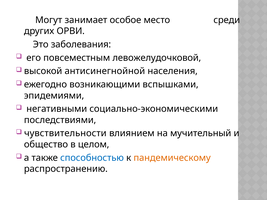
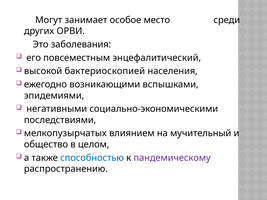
левожелудочковой: левожелудочковой -> энцефалитический (157, 58)
антисинегнойной: антисинегнойной -> бактериоскопией (105, 71)
чувствительности: чувствительности -> мелкопузырчатых (65, 134)
пандемическому colour: orange -> purple (172, 158)
